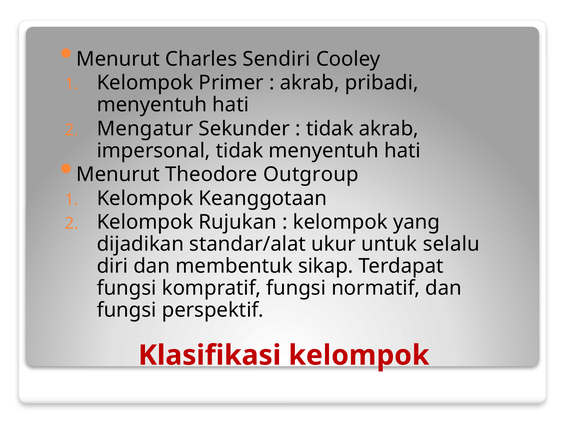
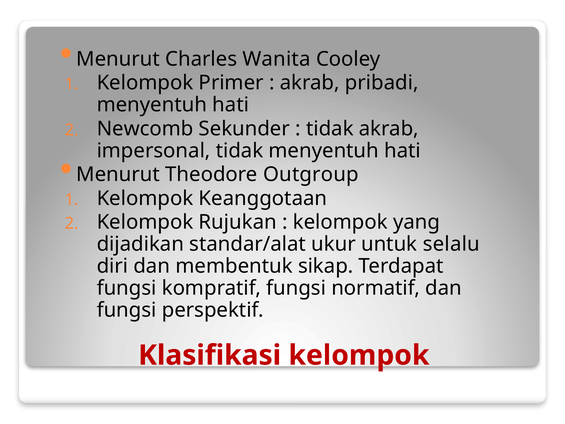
Sendiri: Sendiri -> Wanita (277, 59)
Mengatur: Mengatur -> Newcomb (145, 129)
